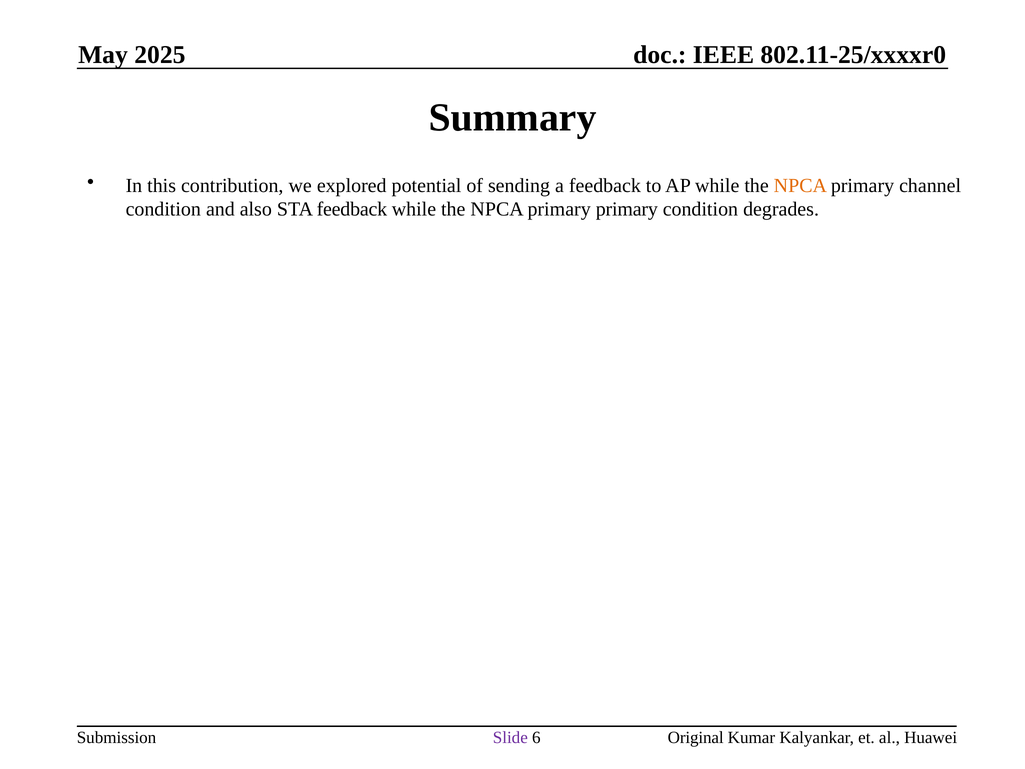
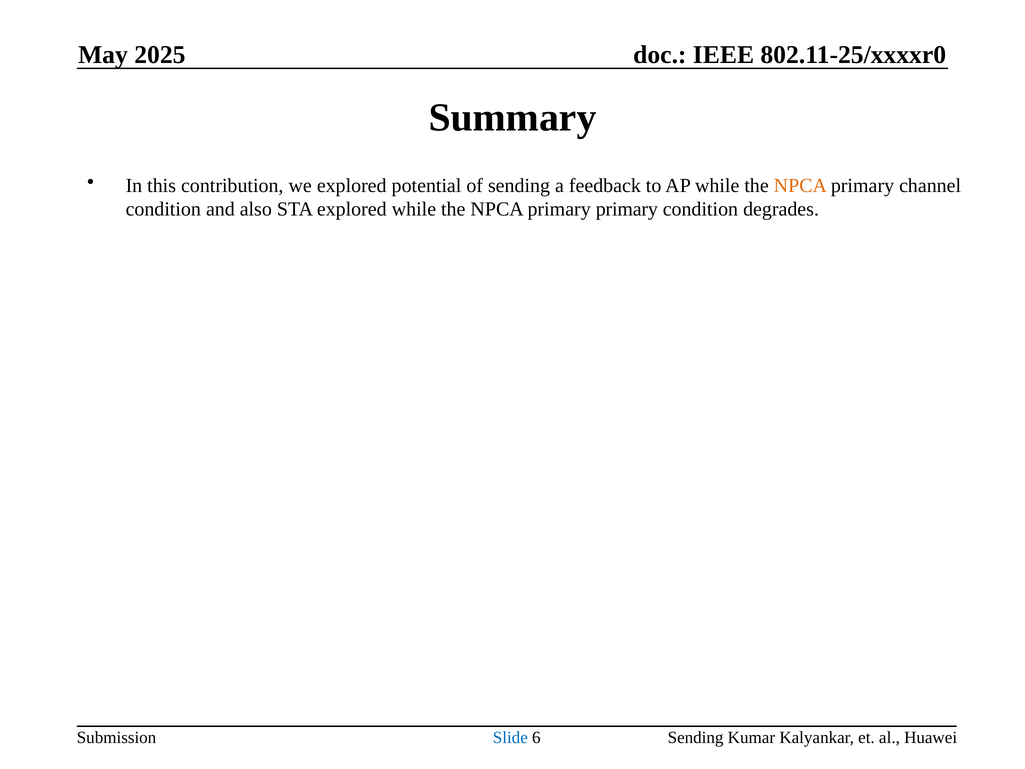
STA feedback: feedback -> explored (352, 209)
Slide colour: purple -> blue (510, 737)
6 Original: Original -> Sending (696, 737)
